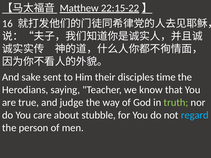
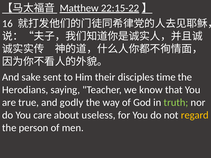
judge: judge -> godly (72, 103)
stubble: stubble -> useless (99, 115)
regard colour: light blue -> yellow (195, 115)
